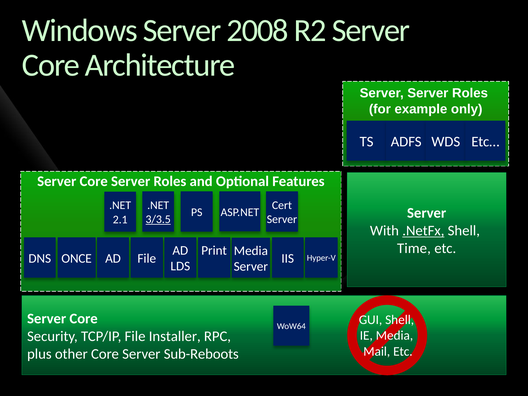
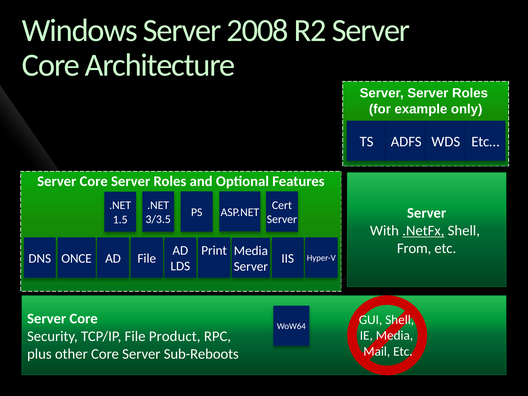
3/3.5 underline: present -> none (158, 219)
2.1: 2.1 -> 1.5 (120, 219)
Time: Time -> From (414, 248)
Installer: Installer -> Product (175, 336)
